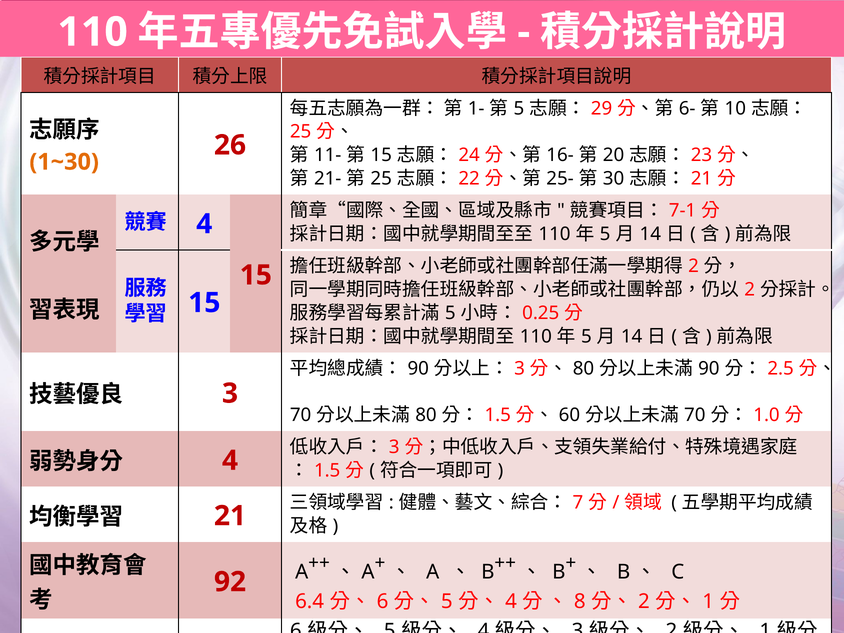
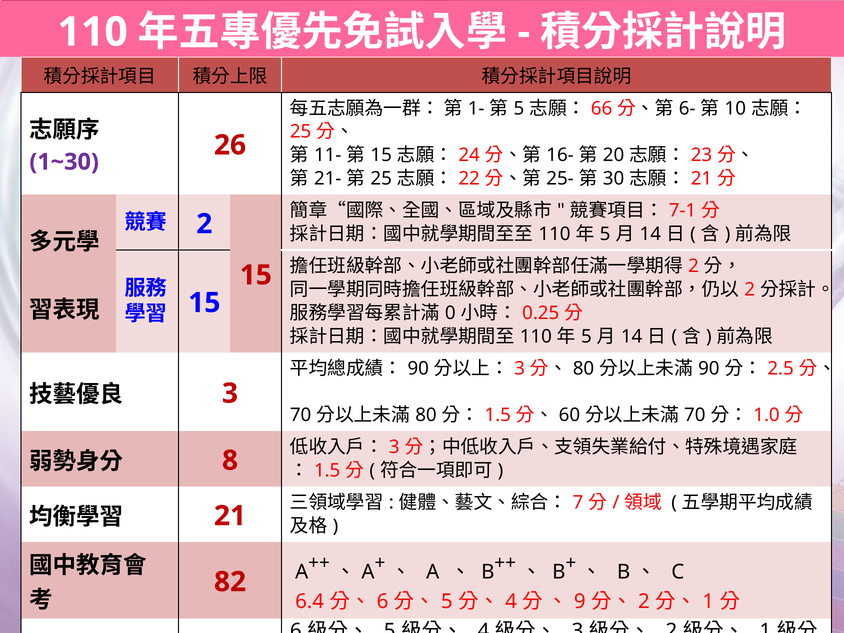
29: 29 -> 66 (602, 108)
1~30 colour: orange -> purple (64, 162)
4: 4 -> 2 (204, 224)
5: 5 -> 0 (450, 313)
4: 4 -> 8 (230, 460)
92: 92 -> 82 (230, 582)
8: 8 -> 9 (580, 601)
